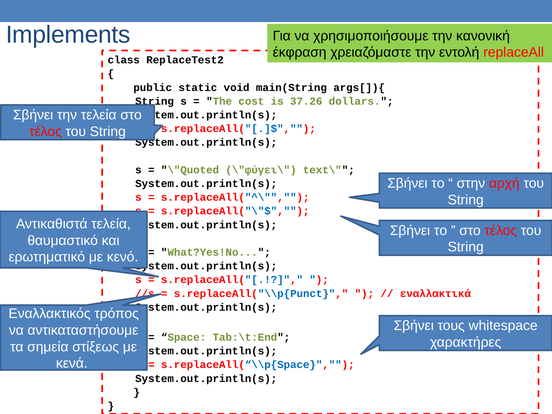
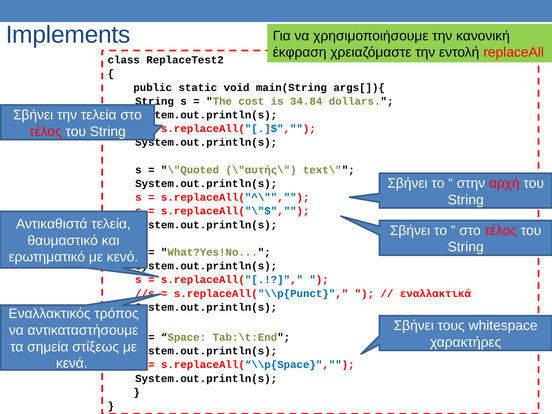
37.26: 37.26 -> 34.84 (306, 101)
\"φύγει\: \"φύγει\ -> \"αυτής\ (261, 170)
